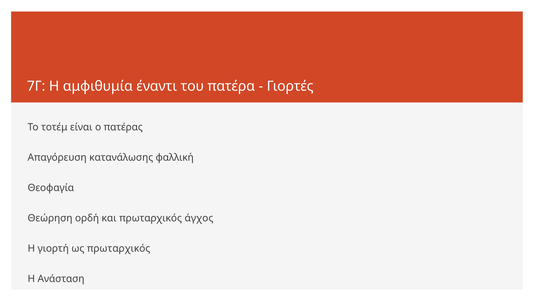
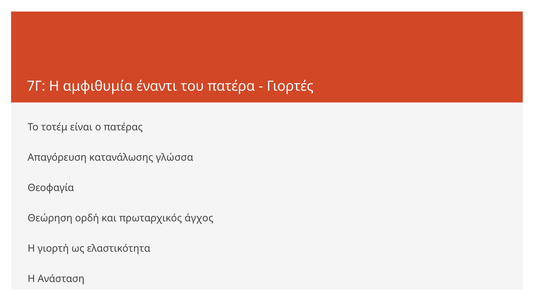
φαλλική: φαλλική -> γλώσσα (175, 157)
ως πρωταρχικός: πρωταρχικός -> ελαστικότητα (119, 248)
